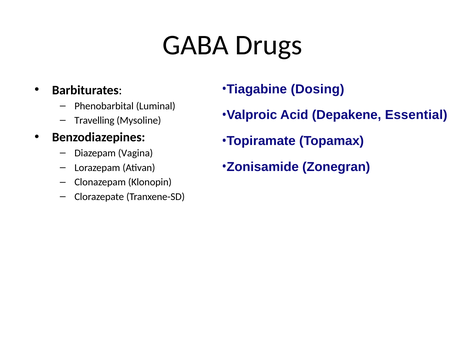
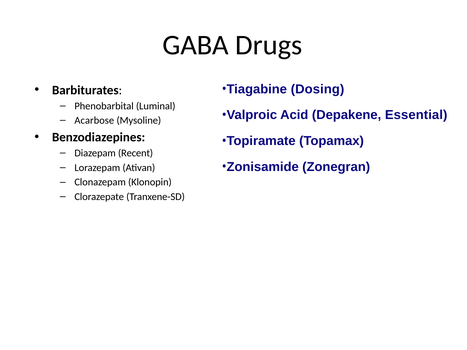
Travelling: Travelling -> Acarbose (94, 121)
Vagina: Vagina -> Recent (136, 153)
